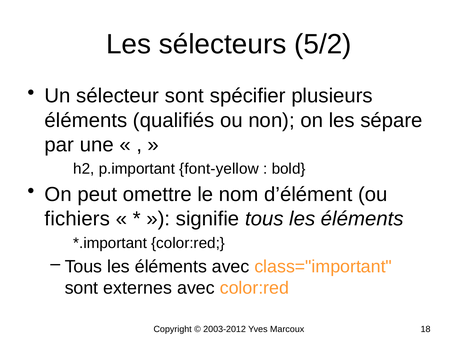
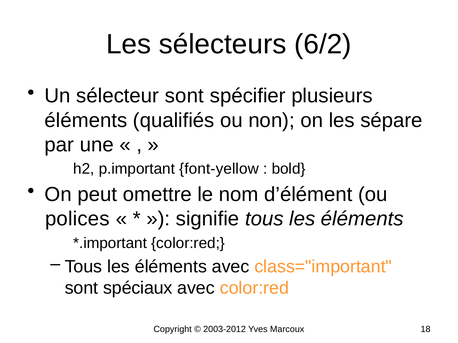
5/2: 5/2 -> 6/2 (323, 44)
fichiers: fichiers -> polices (77, 219)
externes: externes -> spéciaux (138, 288)
